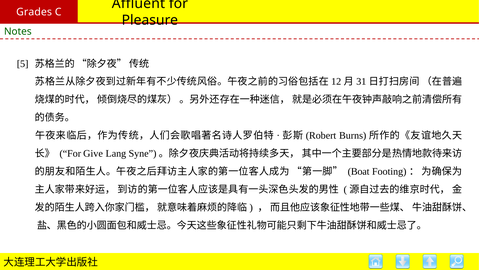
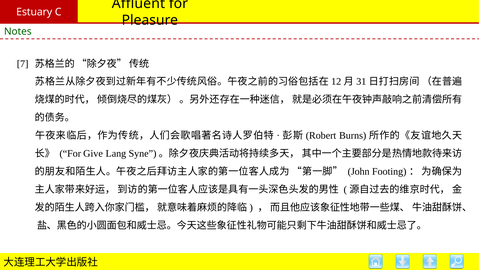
Grades: Grades -> Estuary (34, 12)
5: 5 -> 7 (23, 64)
Boat: Boat -> John (359, 171)
